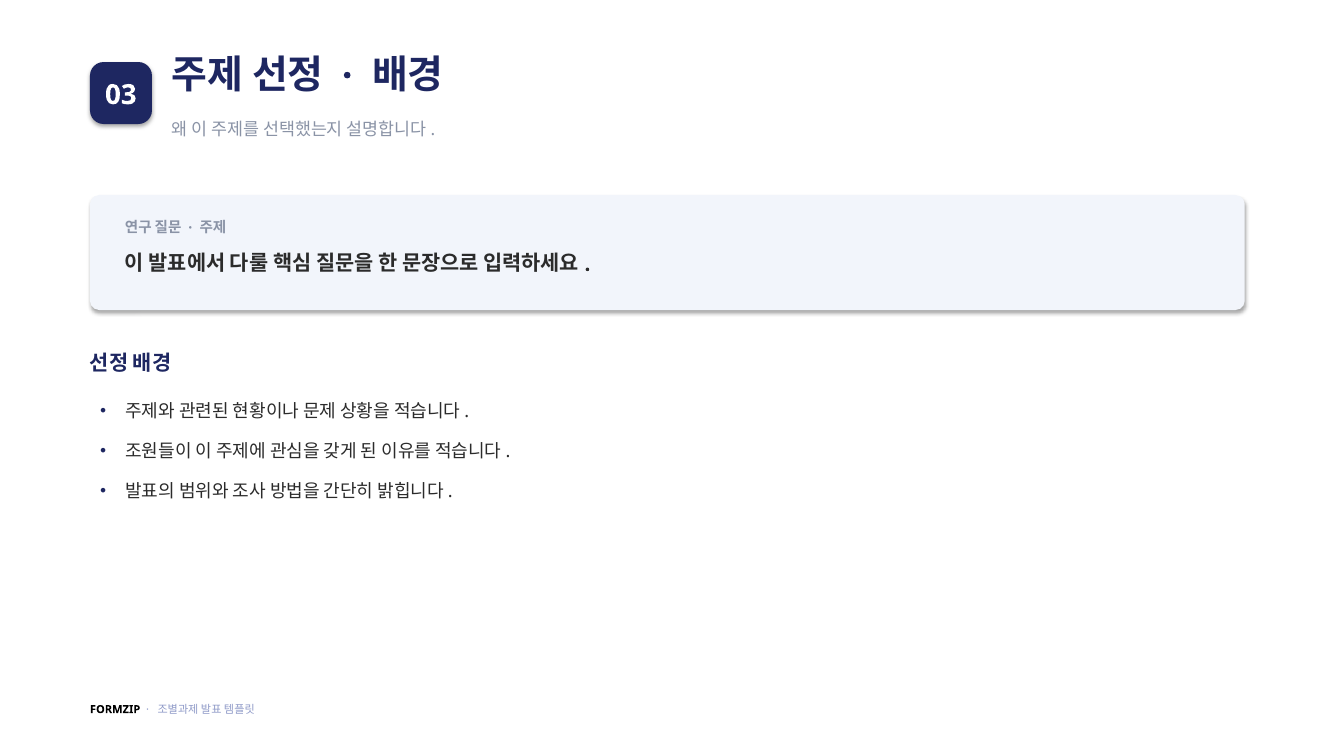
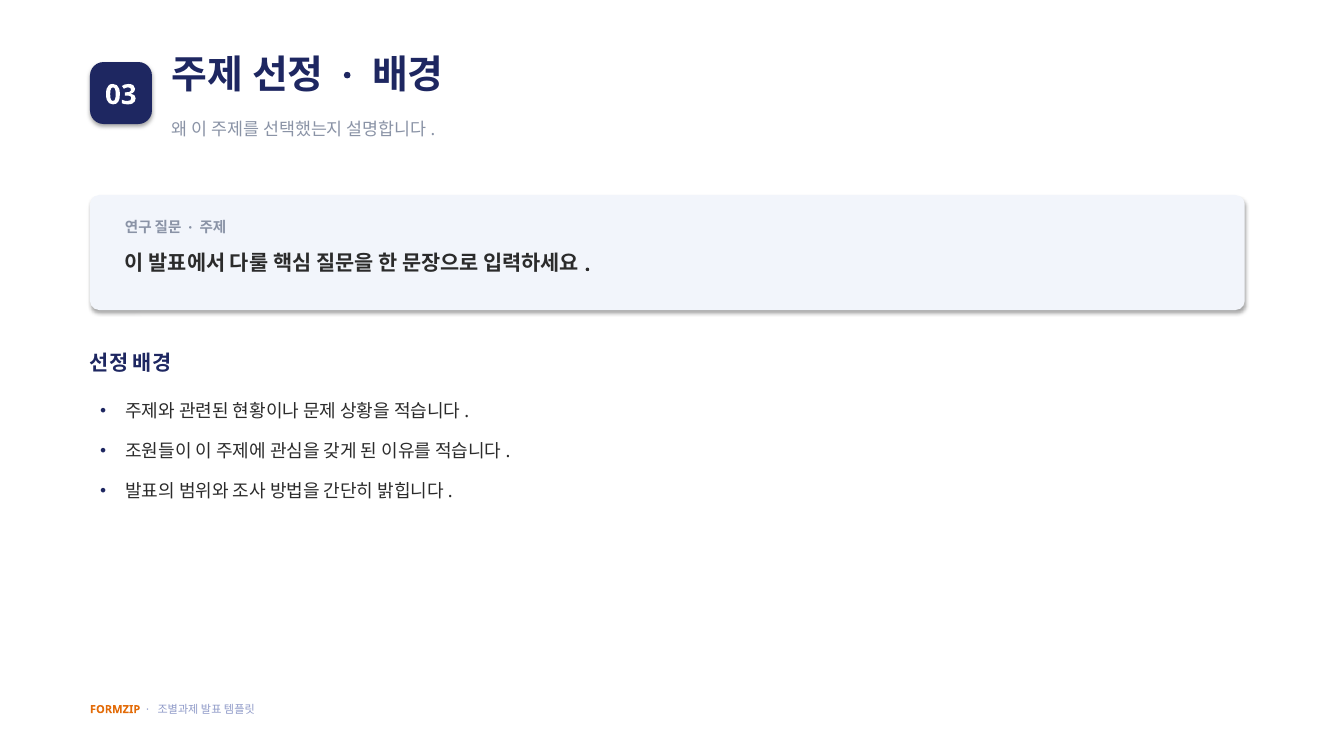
FORMZIP colour: black -> orange (115, 709)
